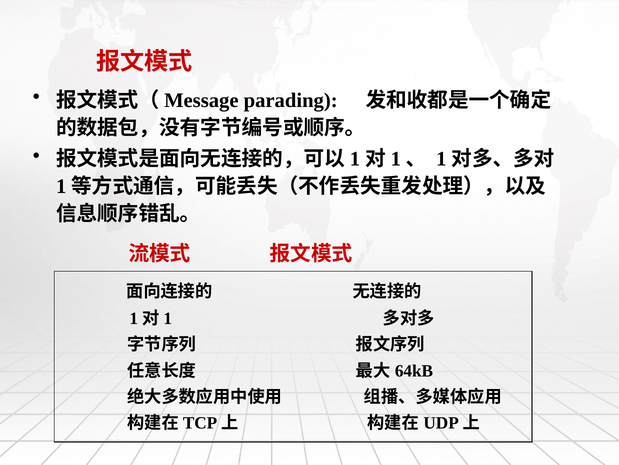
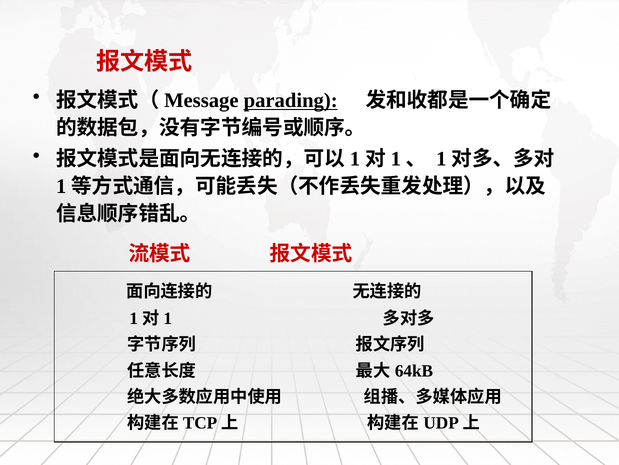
parading underline: none -> present (291, 100)
